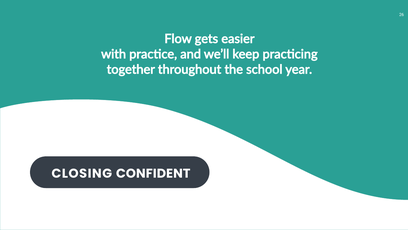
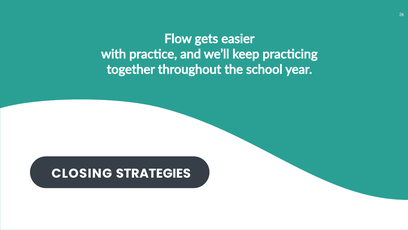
CONFIDENT: CONFIDENT -> STRATEGIES (153, 173)
